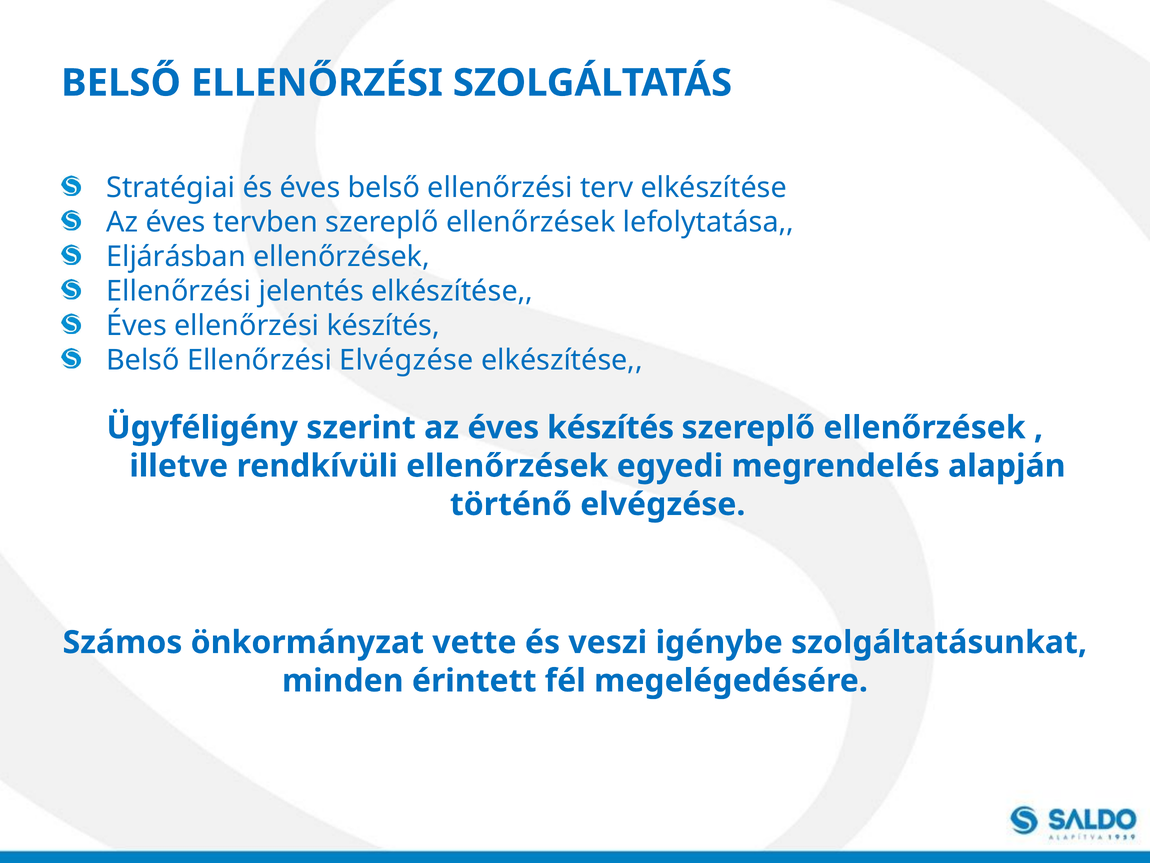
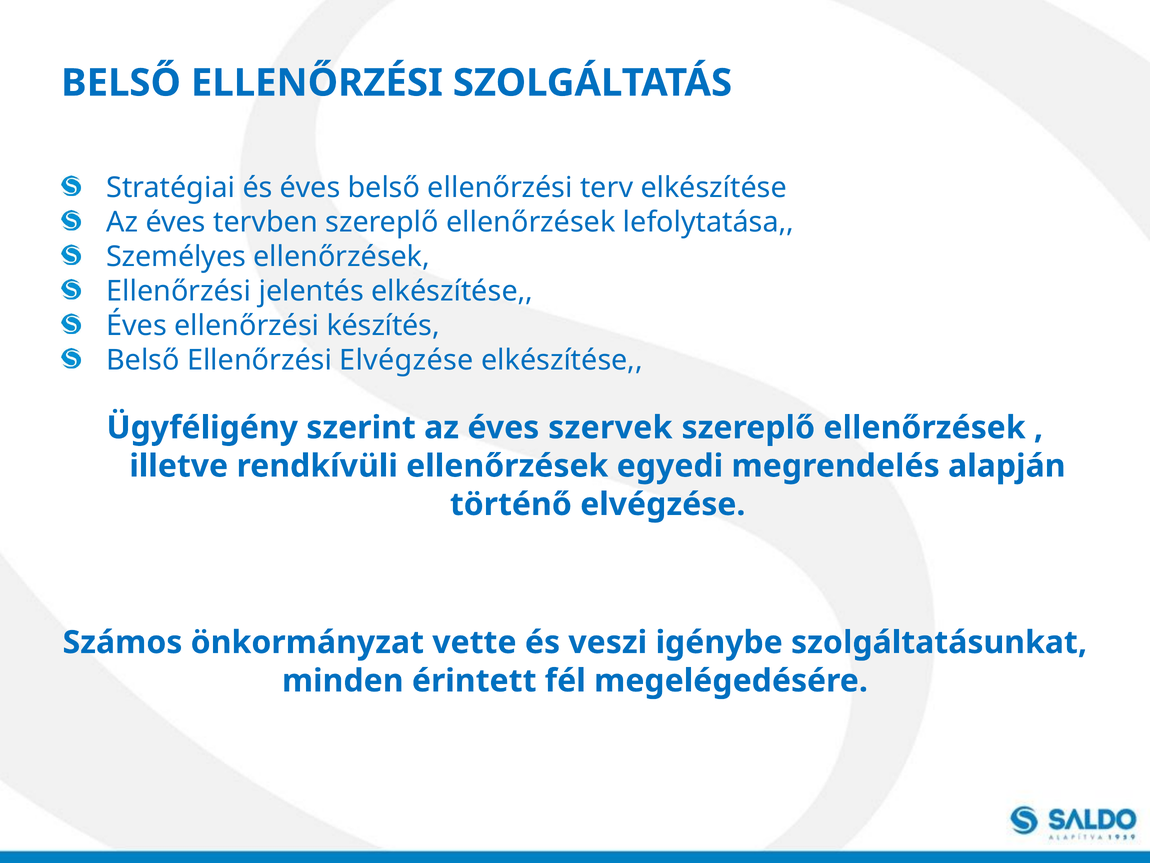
Eljárásban: Eljárásban -> Személyes (176, 257)
éves készítés: készítés -> szervek (610, 427)
